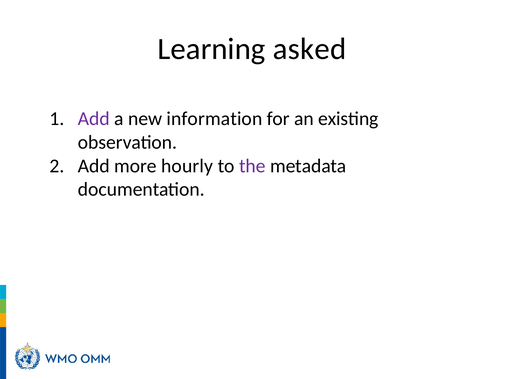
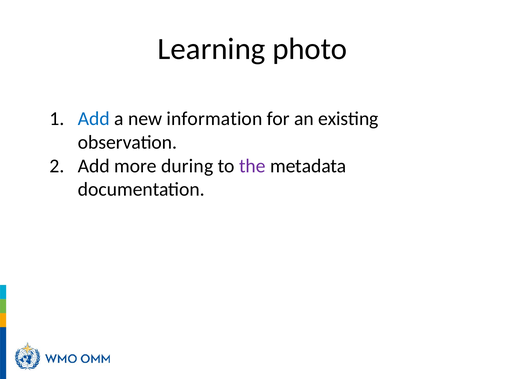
asked: asked -> photo (310, 49)
Add colour: purple -> blue (94, 119)
hourly: hourly -> during (187, 166)
